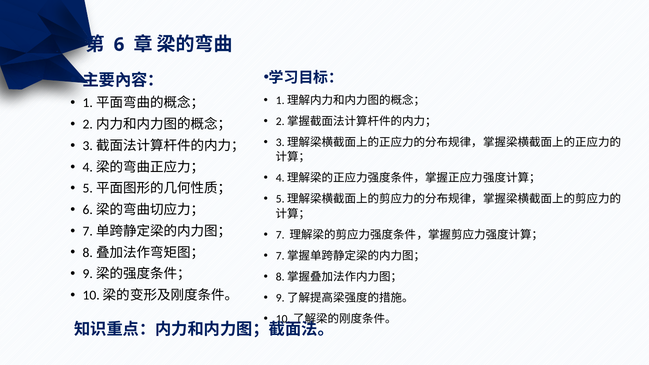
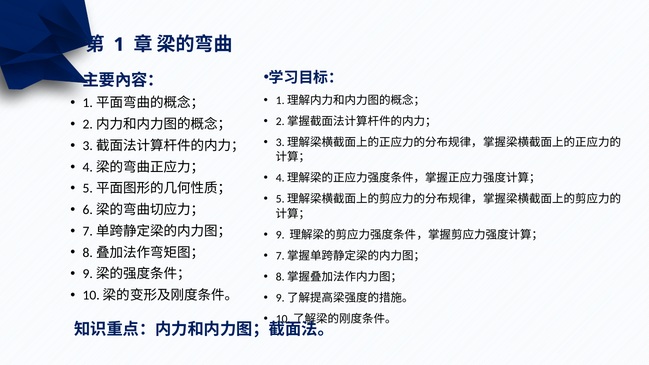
6: 6 -> 1 (119, 45)
7: 7 -> 9 (280, 235)
